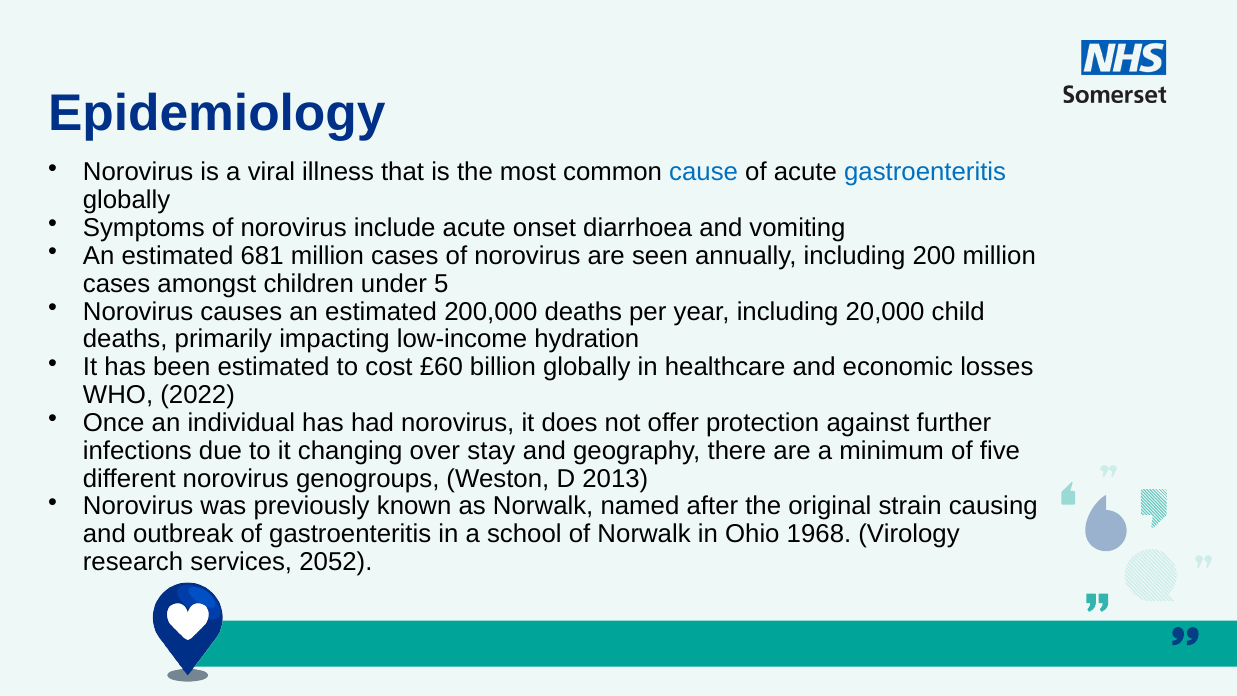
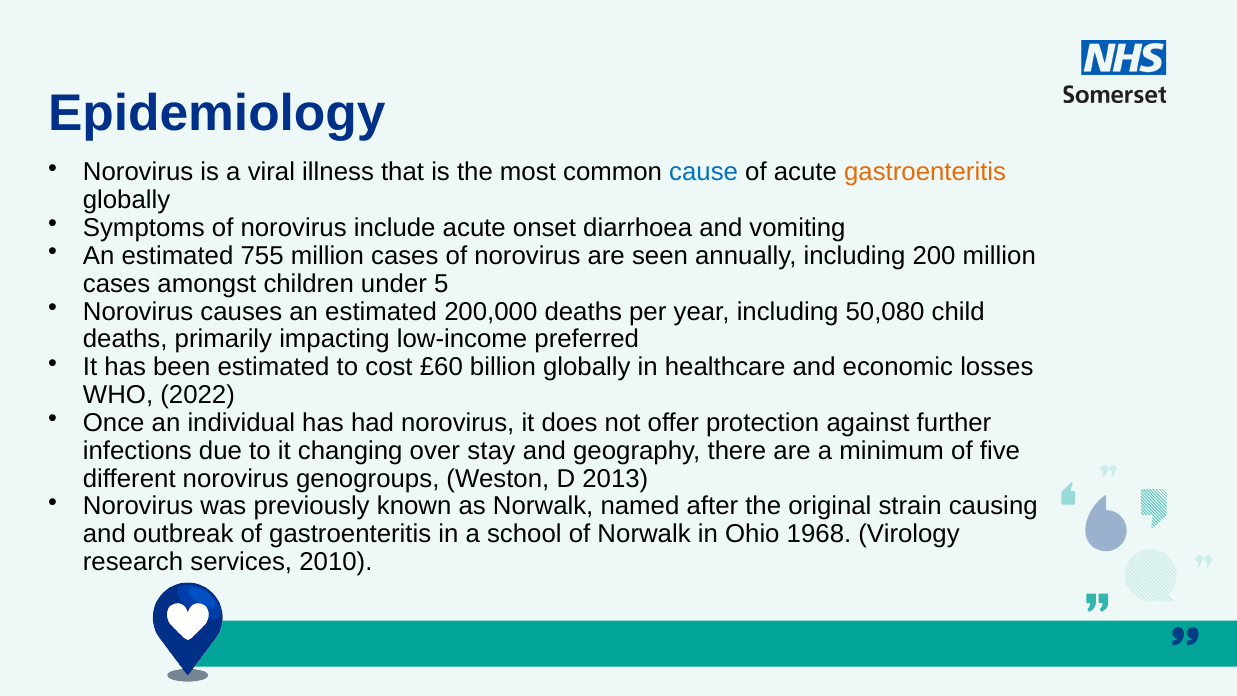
gastroenteritis colour: blue -> orange (925, 172)
681: 681 -> 755 (262, 256)
20,000: 20,000 -> 50,080 (885, 311)
hydration: hydration -> preferred (587, 339)
2052: 2052 -> 2010 (336, 562)
